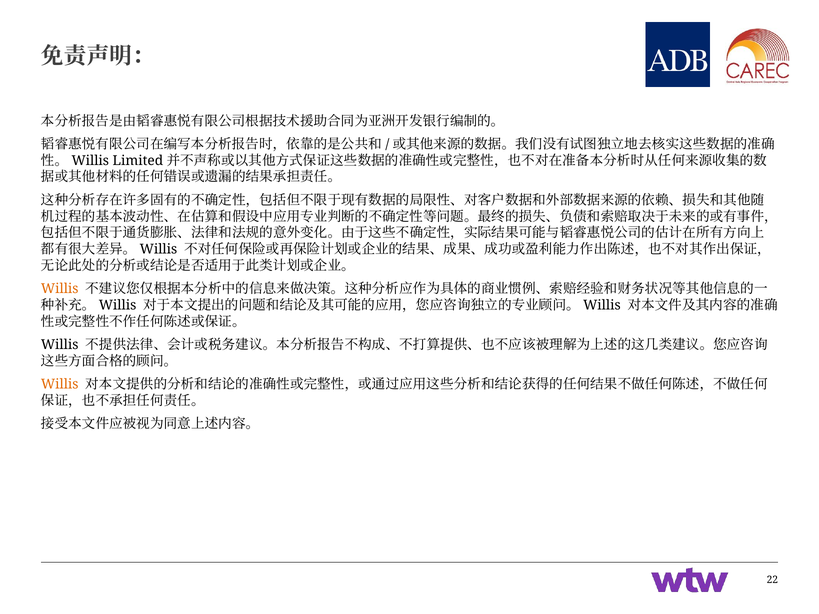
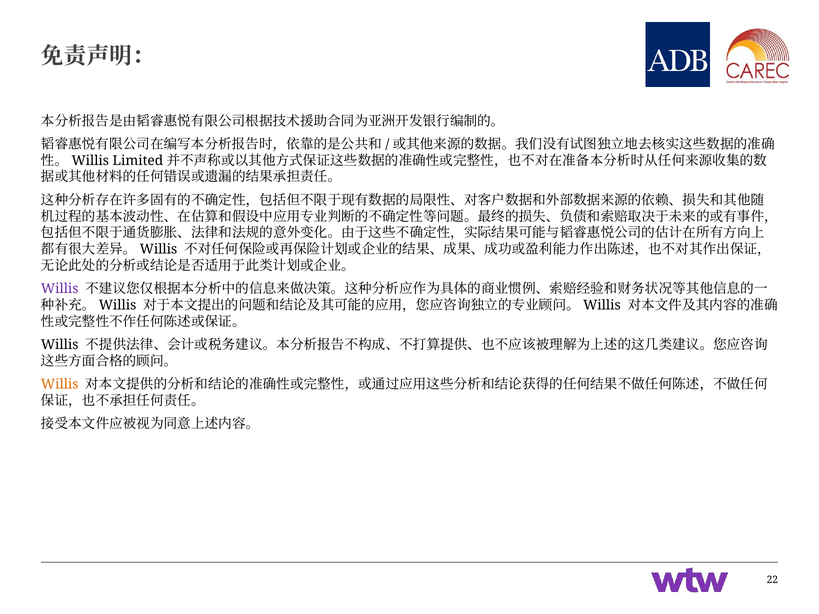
Willis colour: orange -> purple (60, 289)
